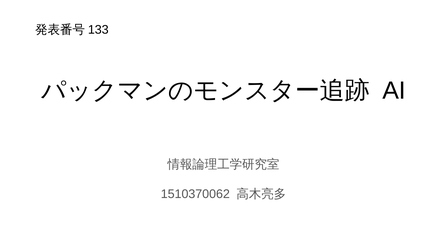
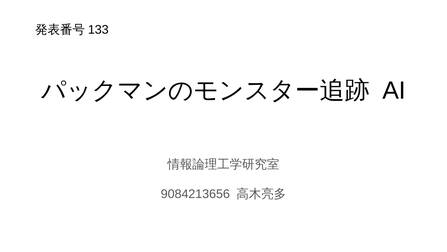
1510370062: 1510370062 -> 9084213656 (195, 194)
